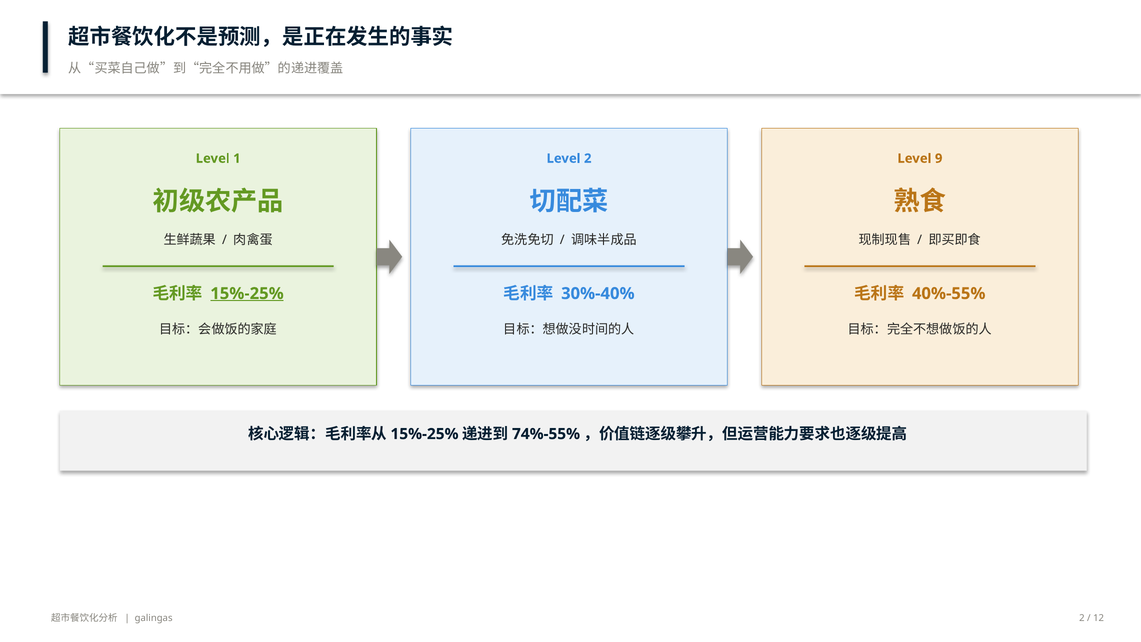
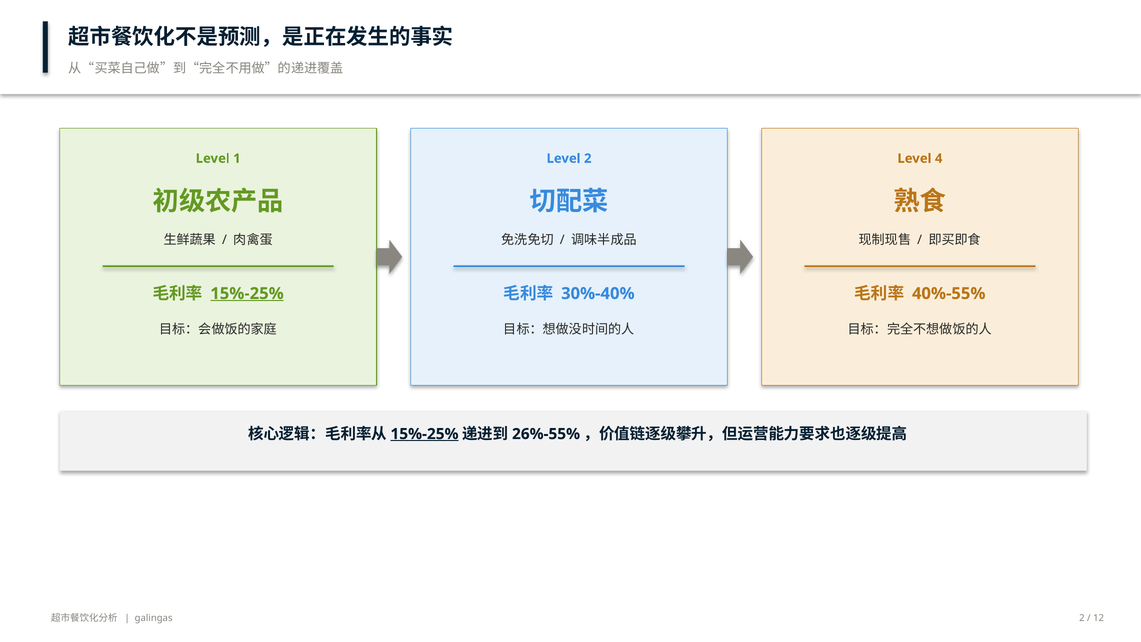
9: 9 -> 4 (939, 158)
15%-25% underline: none -> present (425, 434)
74%-55%: 74%-55% -> 26%-55% (546, 434)
